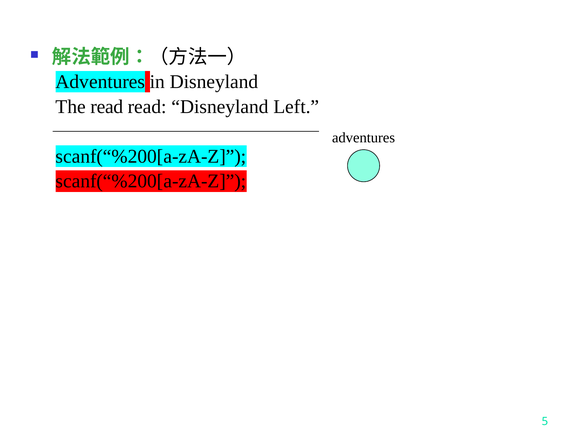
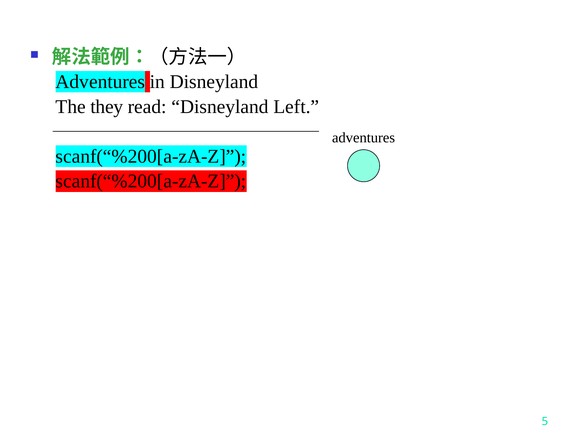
The read: read -> they (107, 107)
